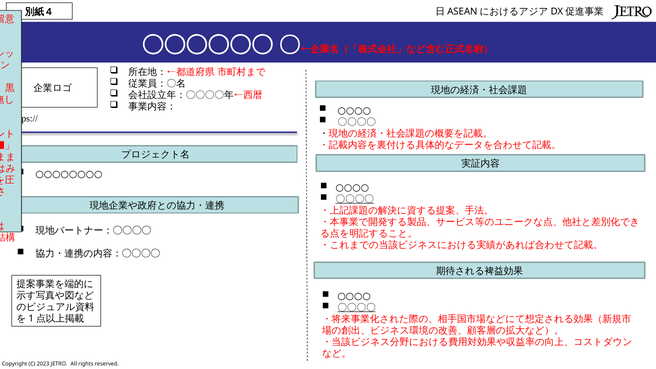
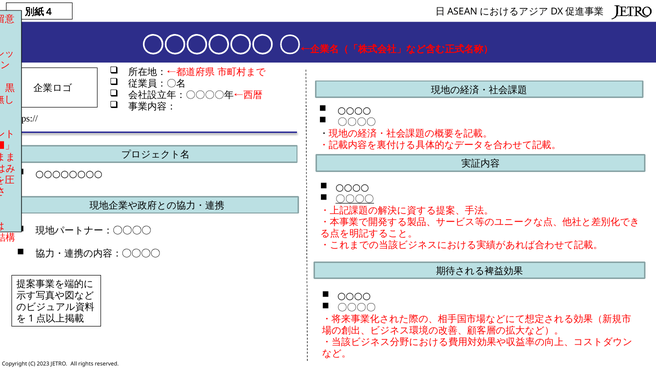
〇〇〇〇 underline: present -> none (357, 308)
